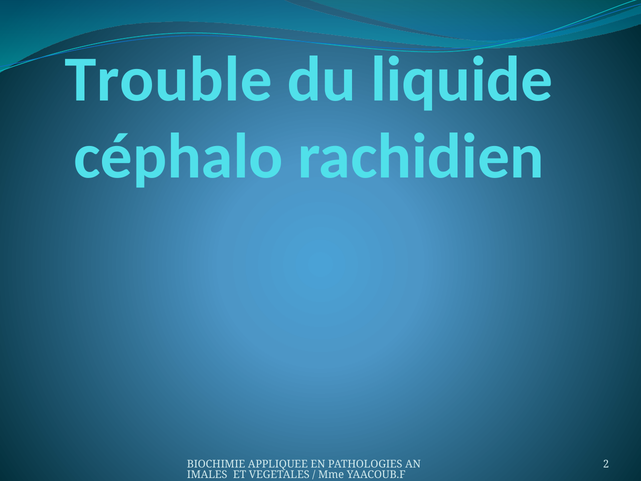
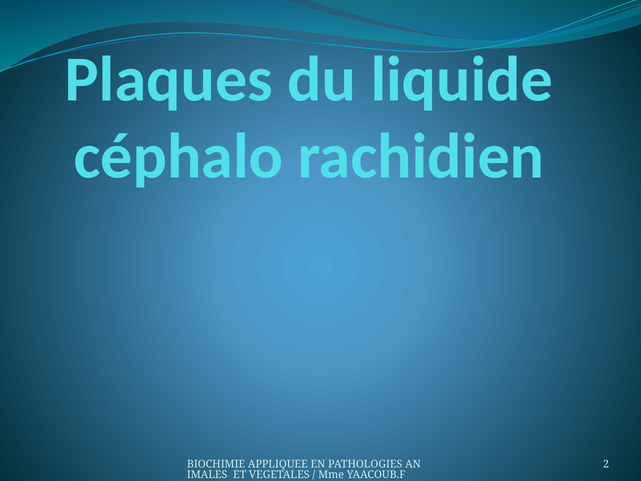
Trouble: Trouble -> Plaques (169, 80)
